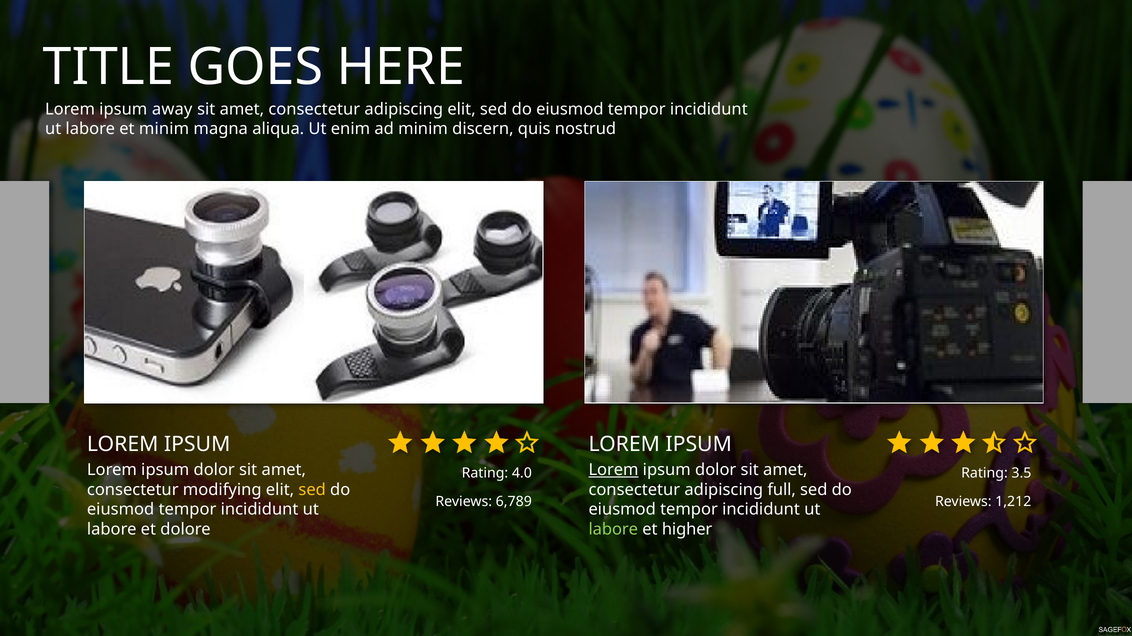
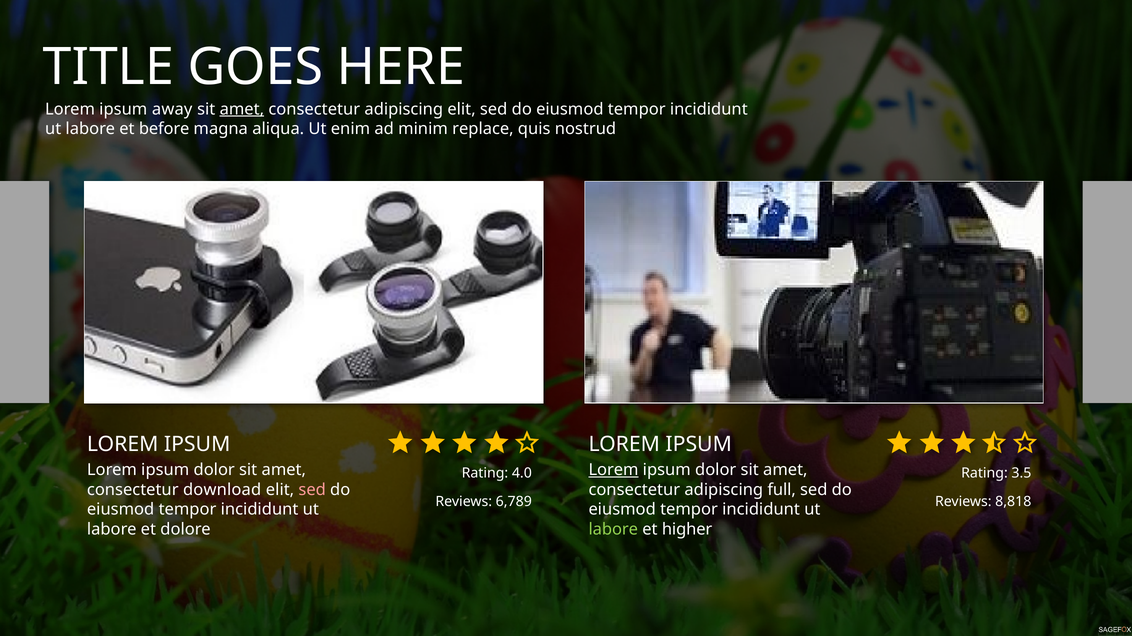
amet underline: none -> present (242, 109)
et minim: minim -> before (164, 129)
discern: discern -> replace (483, 129)
modifying: modifying -> download (222, 490)
sed colour: yellow -> pink (312, 490)
1,212: 1,212 -> 8,818 (1013, 502)
